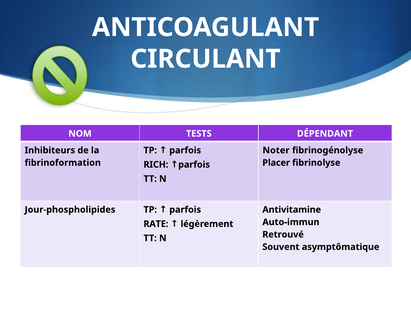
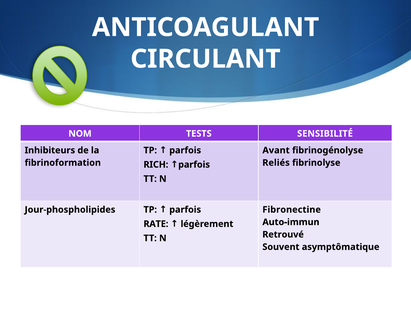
DÉPENDANT: DÉPENDANT -> SENSIBILITÉ (325, 133)
Noter: Noter -> Avant (276, 150)
Placer: Placer -> Reliés (276, 162)
Antivitamine: Antivitamine -> Fibronectine (292, 209)
